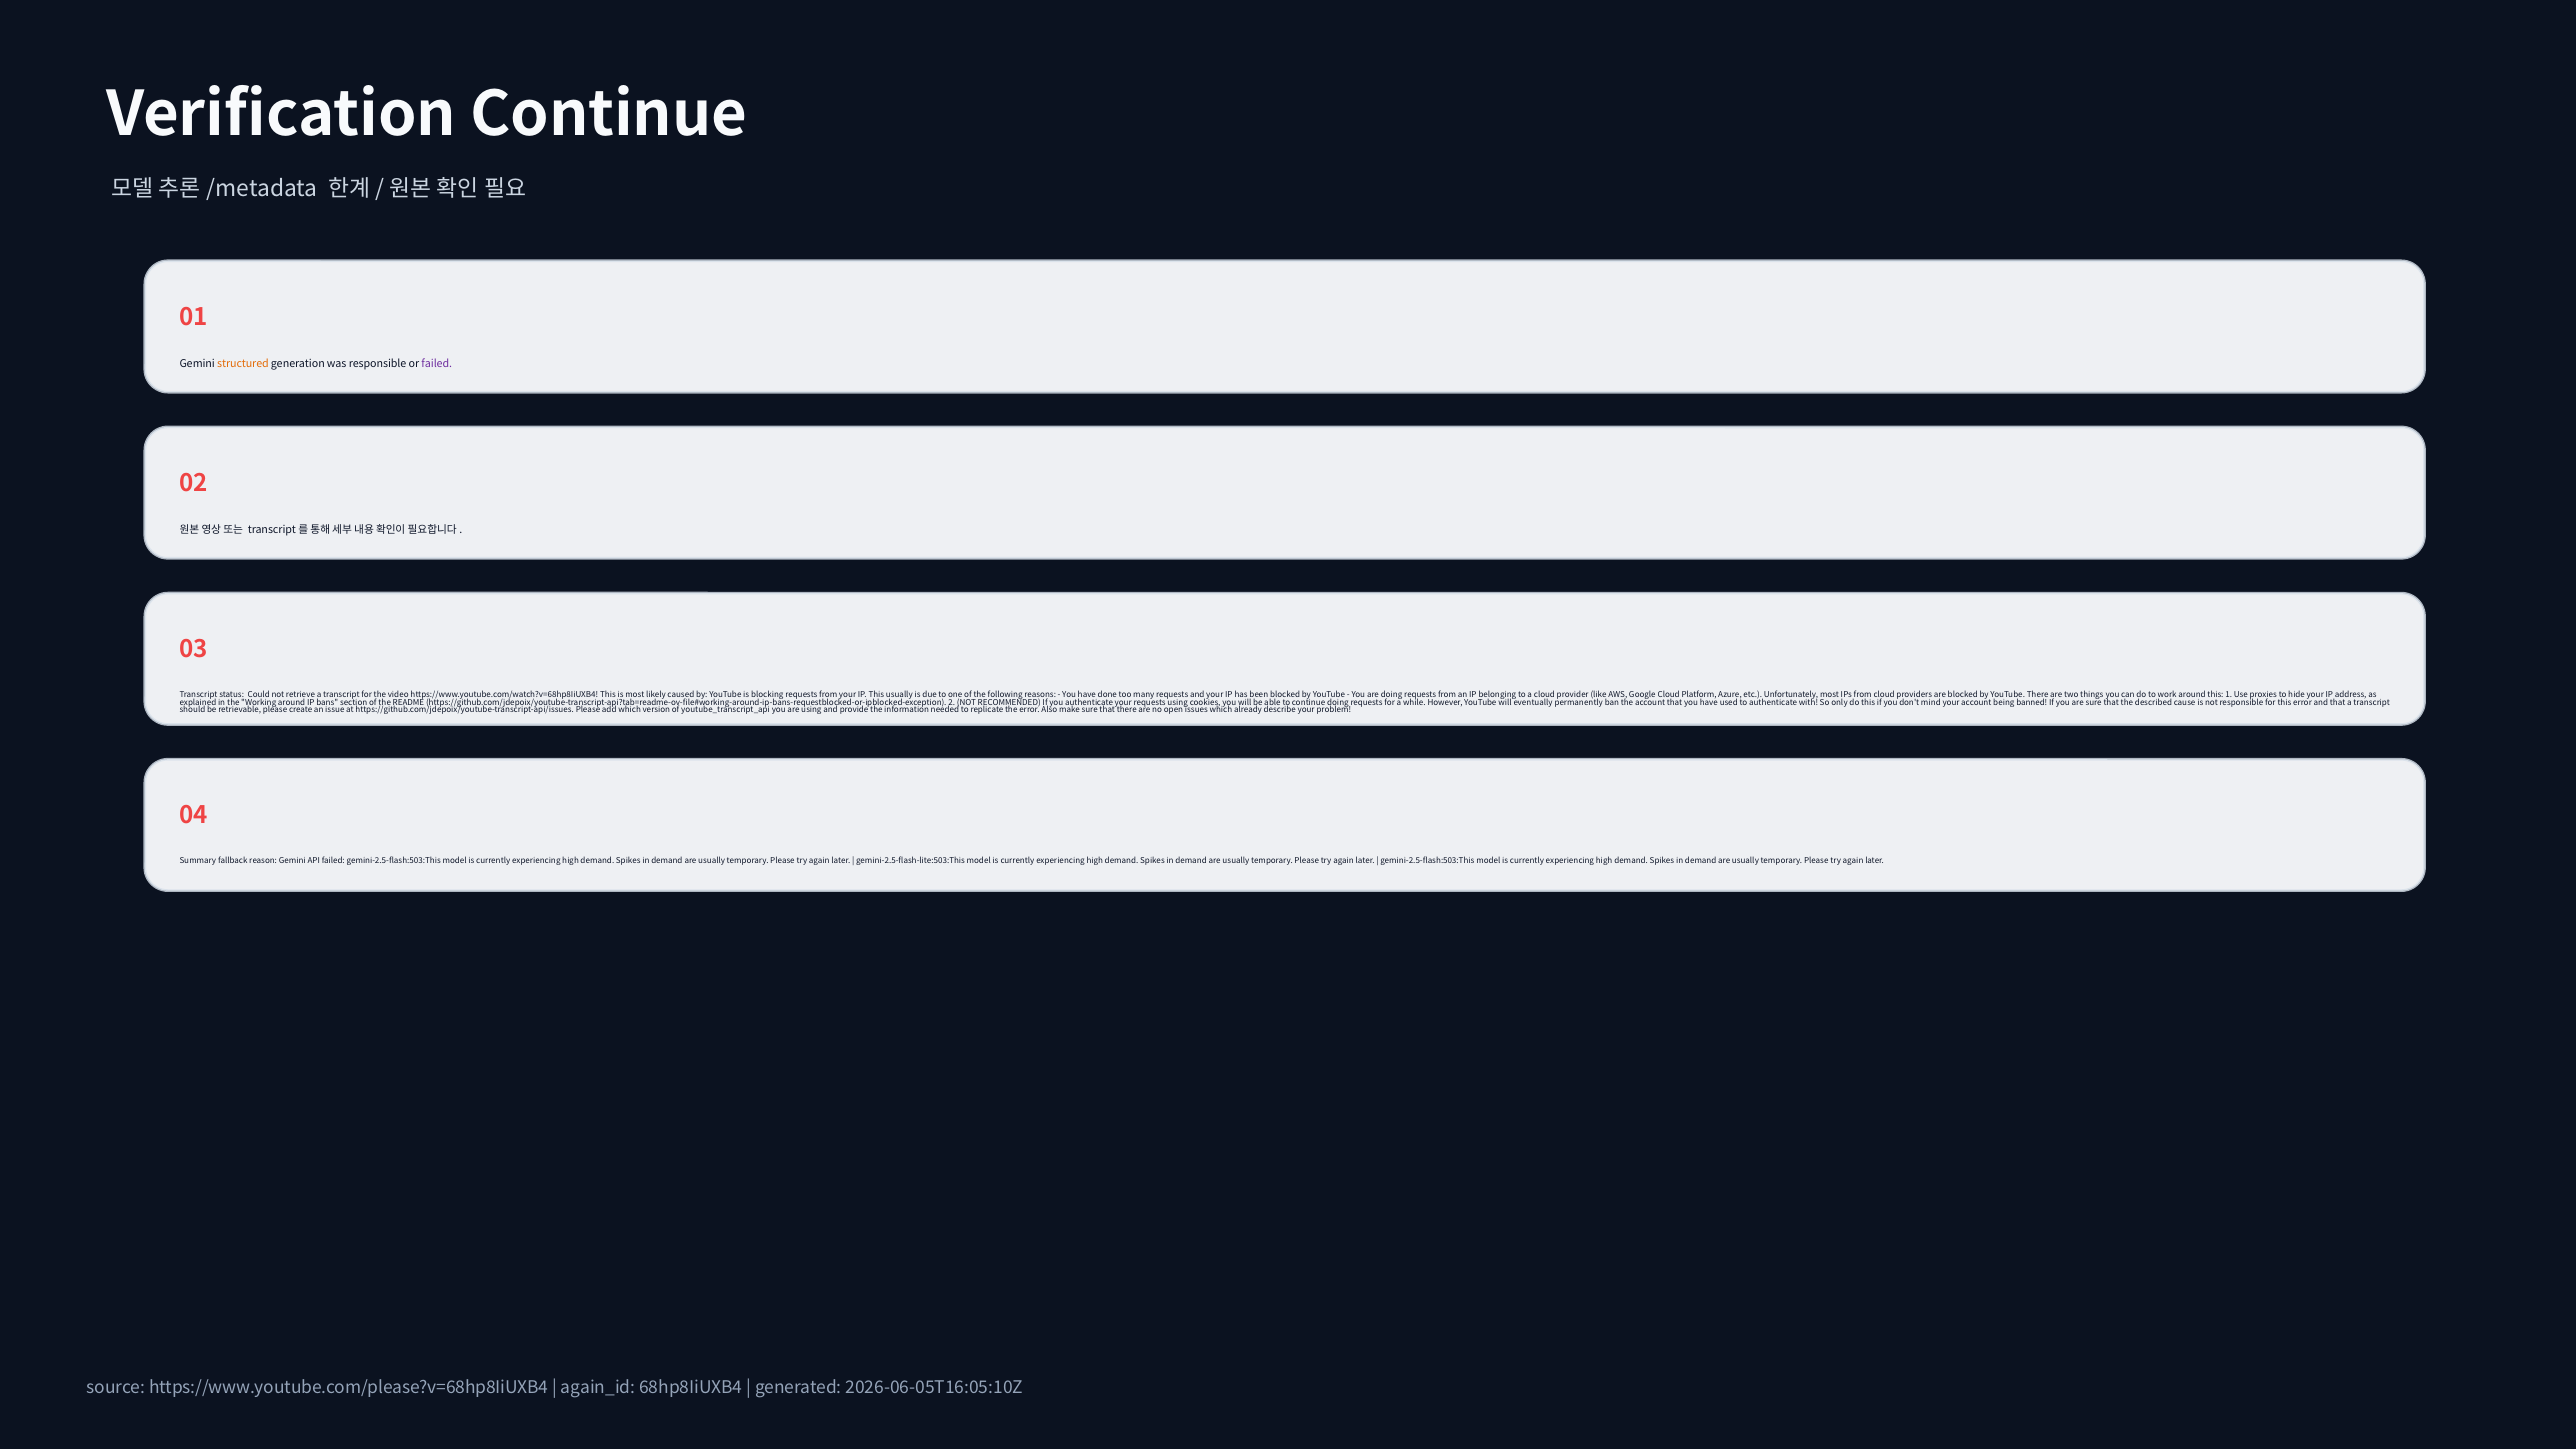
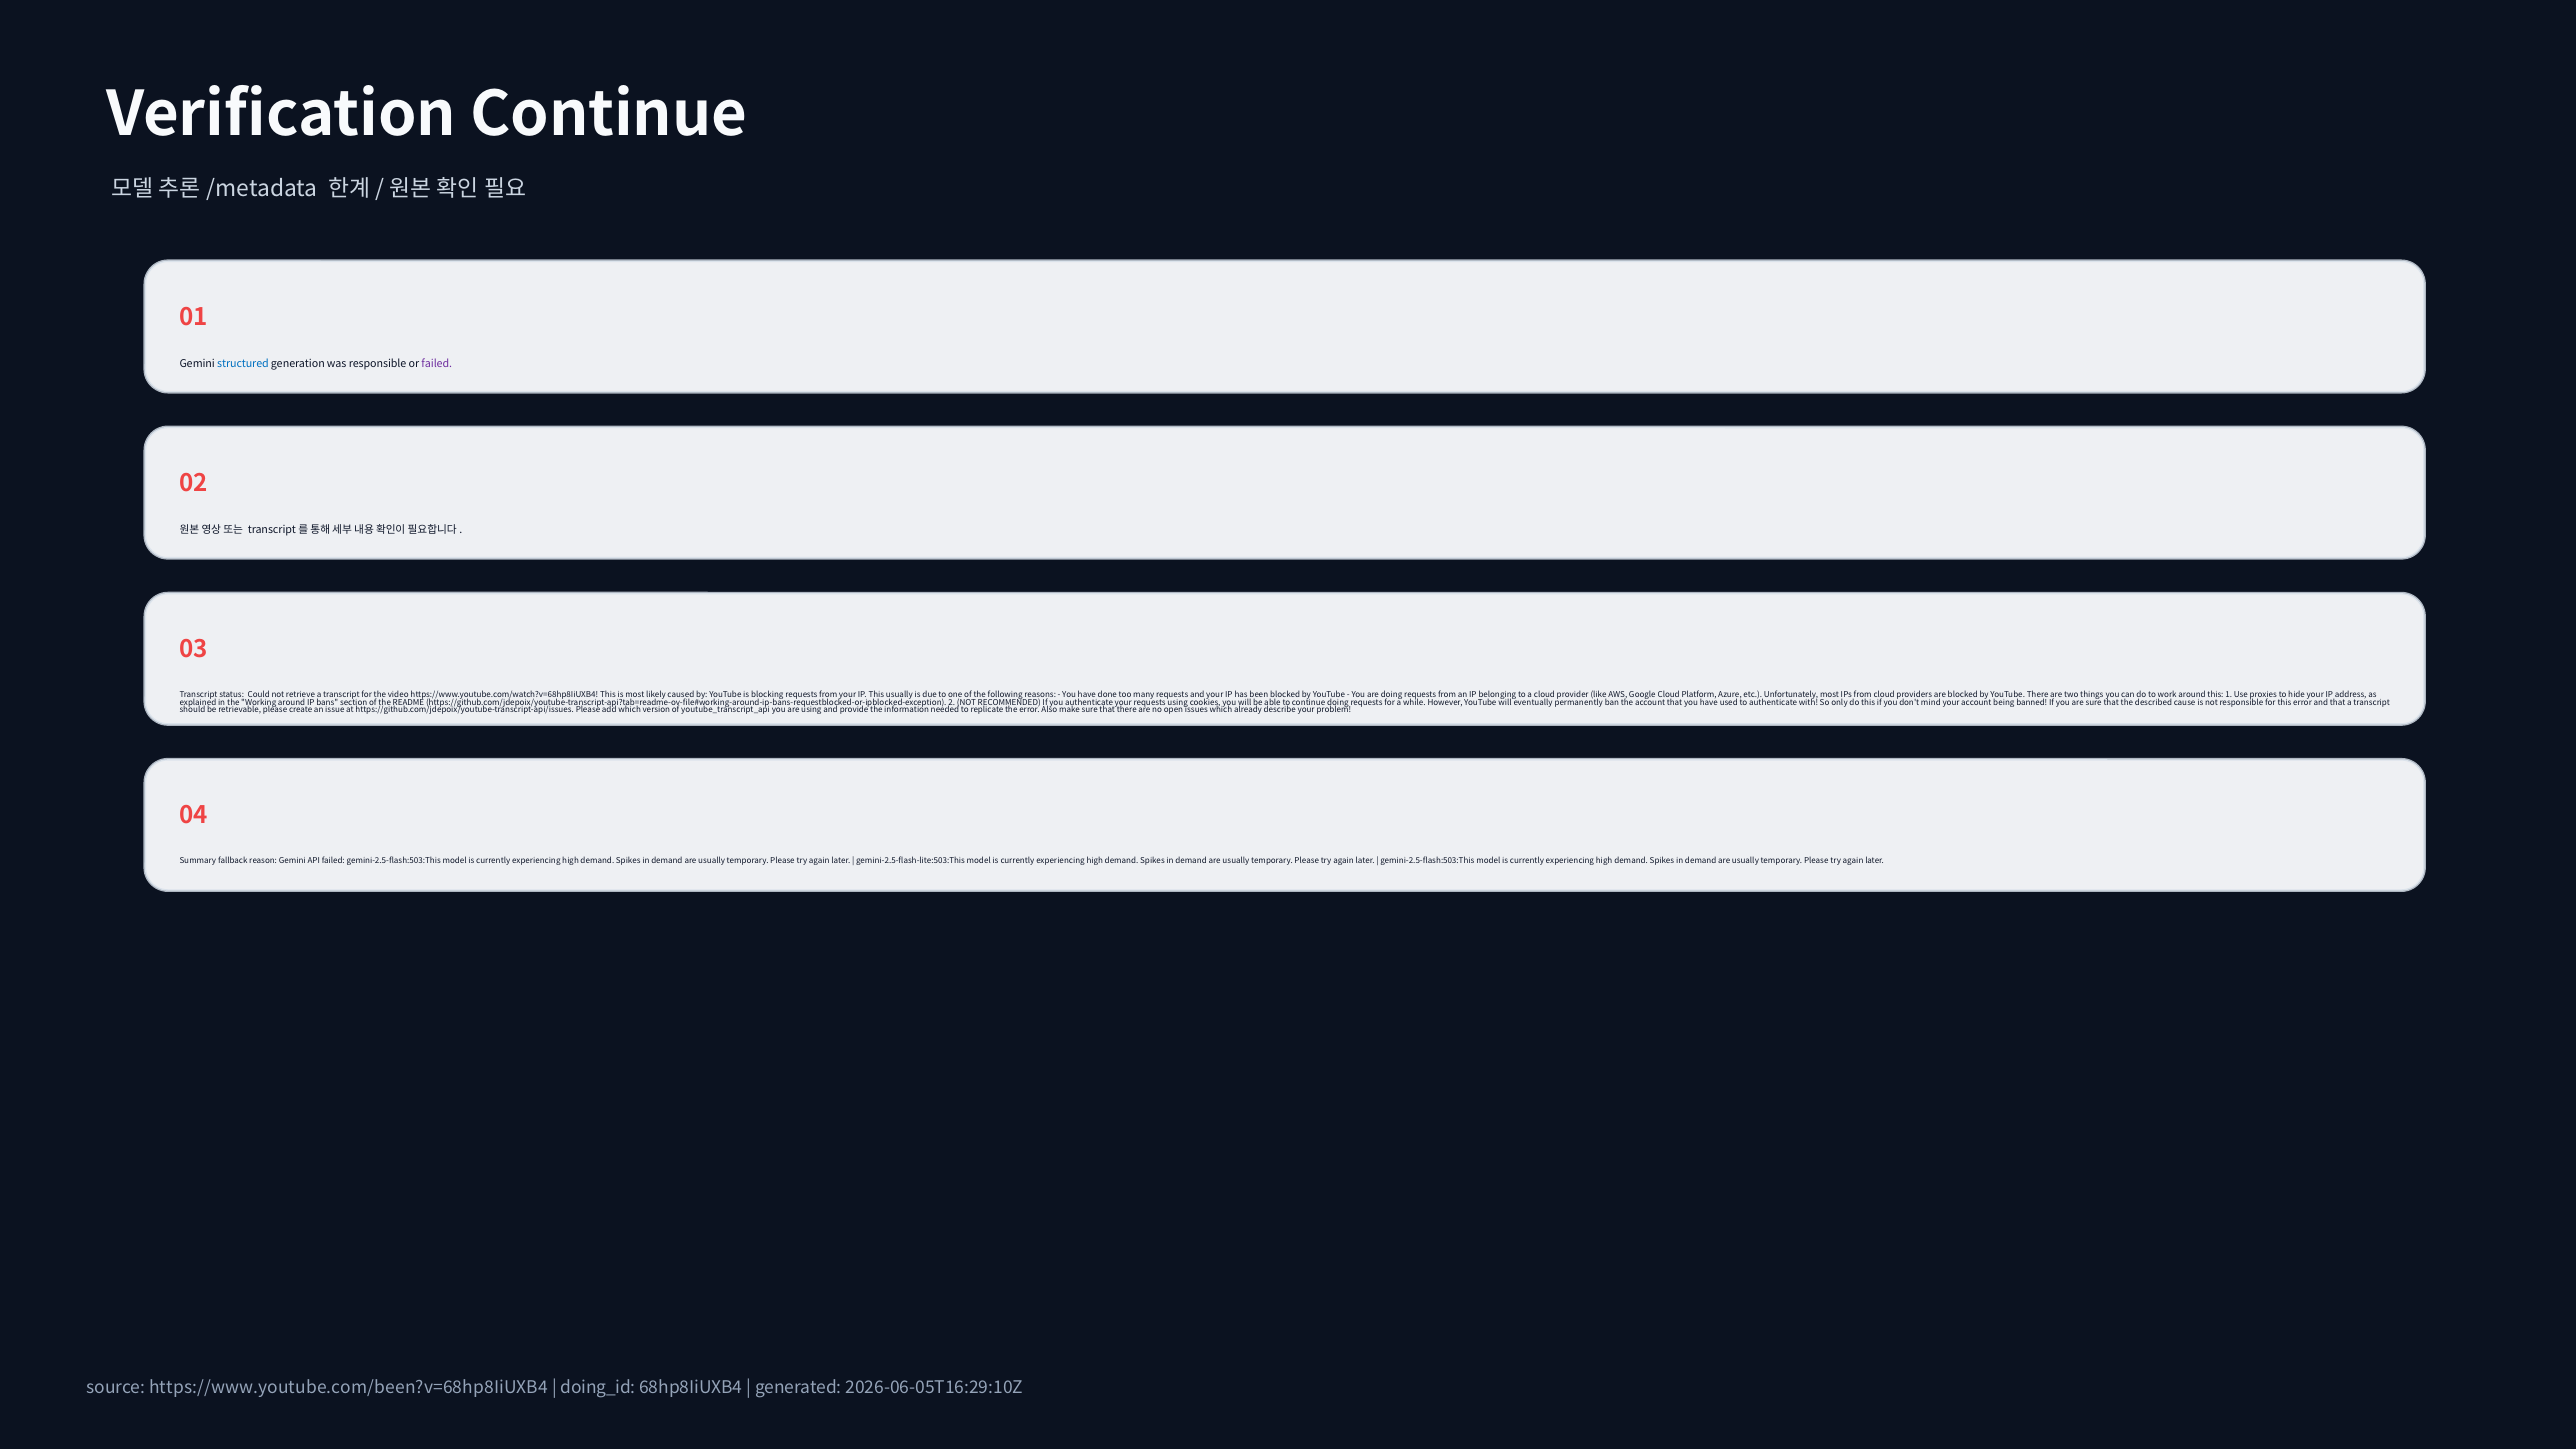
structured colour: orange -> blue (243, 364)
https://www.youtube.com/please?v=68hp8IiUXB4: https://www.youtube.com/please?v=68hp8IiUXB4 -> https://www.youtube.com/been?v=68hp8IiUXB4 (349, 1387)
again_id: again_id -> doing_id (598, 1387)
2026-06-05T16:05:10Z: 2026-06-05T16:05:10Z -> 2026-06-05T16:29:10Z (934, 1387)
